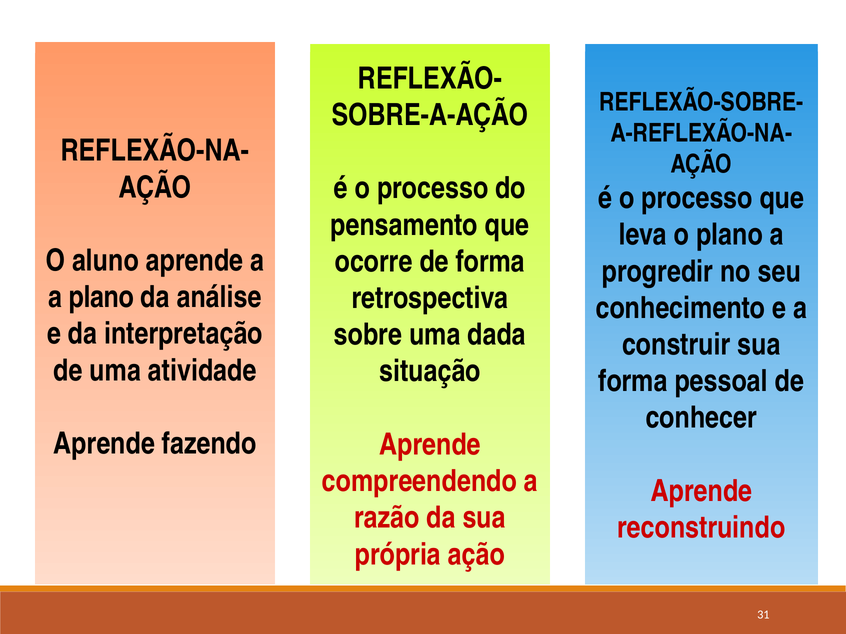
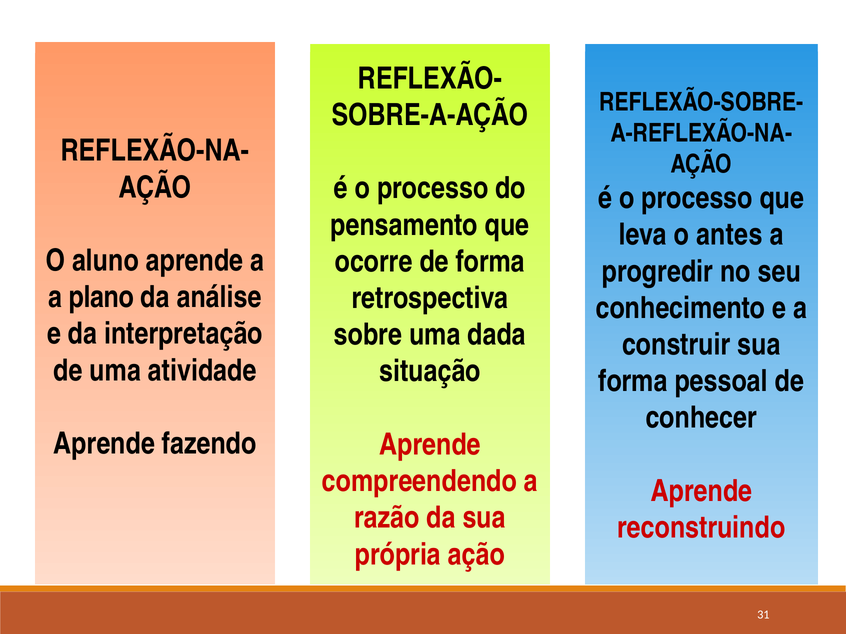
o plano: plano -> antes (729, 235)
